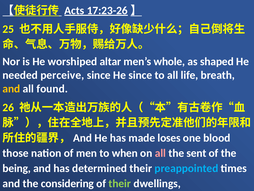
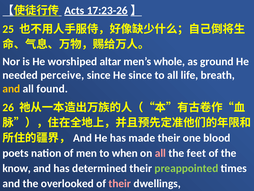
shaped: shaped -> ground (217, 61)
made loses: loses -> their (169, 138)
those: those -> poets (16, 153)
sent: sent -> feet (196, 153)
being: being -> know (17, 168)
preappointed colour: light blue -> light green (186, 168)
considering: considering -> overlooked (67, 183)
their colour: light green -> pink (120, 183)
